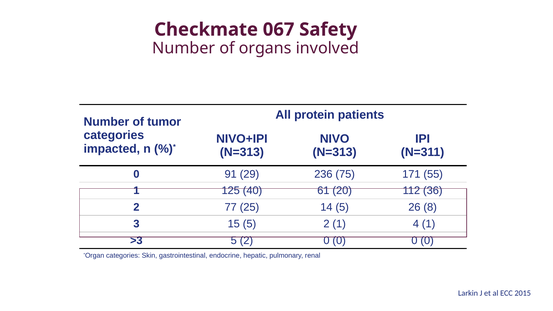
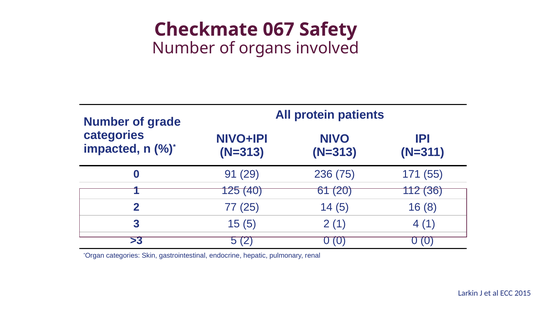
tumor: tumor -> grade (164, 122)
26: 26 -> 16 (414, 207)
